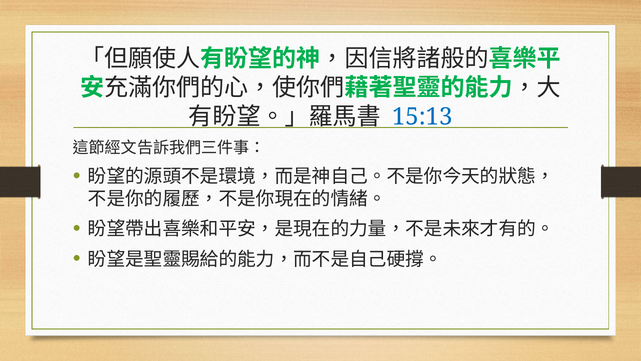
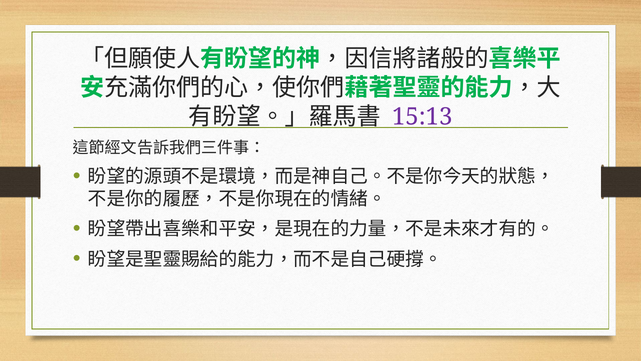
15:13 colour: blue -> purple (422, 116)
